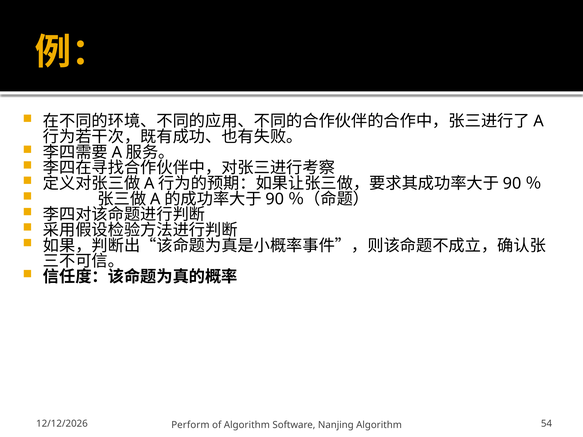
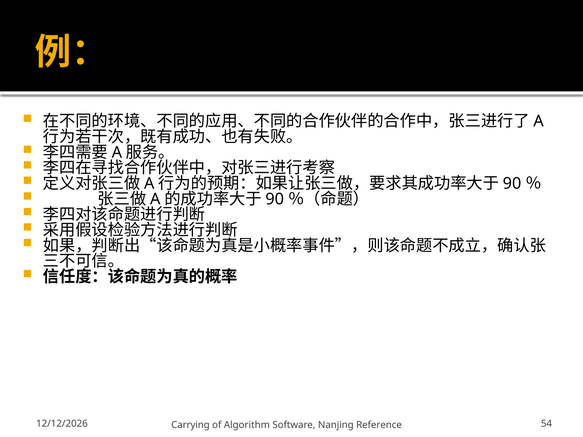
Perform: Perform -> Carrying (190, 425)
Nanjing Algorithm: Algorithm -> Reference (379, 425)
